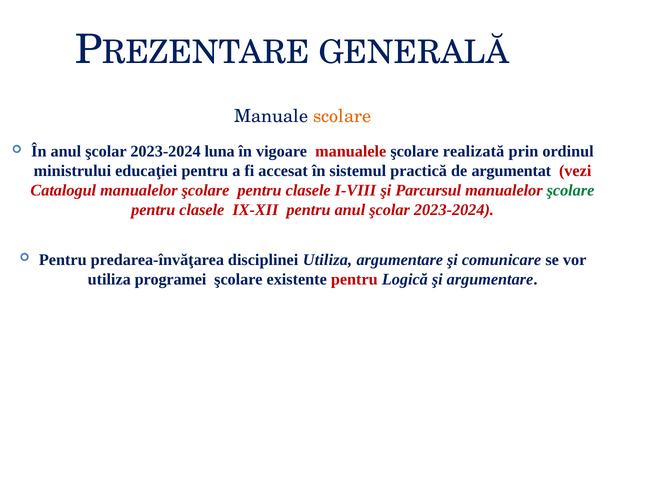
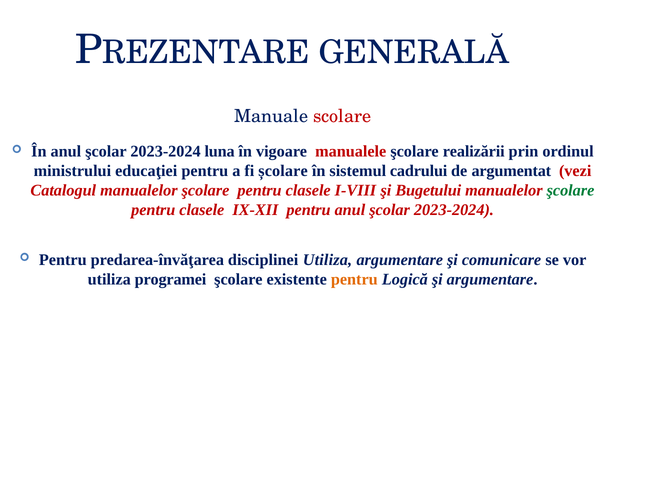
scolare colour: orange -> red (342, 116)
realizată: realizată -> realizării (474, 152)
accesat: accesat -> școlare (283, 171)
practică: practică -> cadrului (419, 171)
Parcursul: Parcursul -> Bugetului (428, 190)
pentru colour: red -> orange (354, 279)
